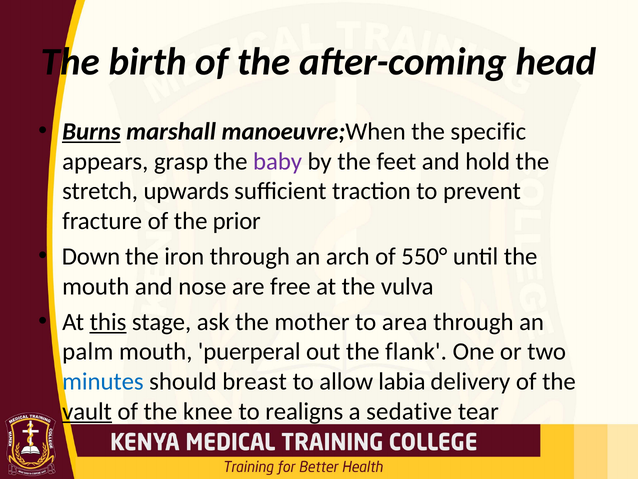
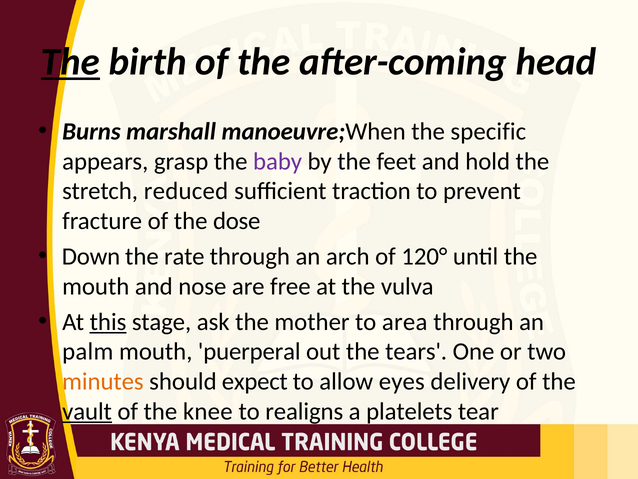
The underline: none -> present (70, 62)
Burns underline: present -> none (91, 132)
upwards: upwards -> reduced (186, 191)
prior: prior -> dose (237, 221)
iron: iron -> rate (184, 256)
550°: 550° -> 120° (424, 256)
flank: flank -> tears (416, 351)
minutes colour: blue -> orange (103, 381)
breast: breast -> expect (255, 381)
labia: labia -> eyes (402, 381)
sedative: sedative -> platelets (409, 411)
